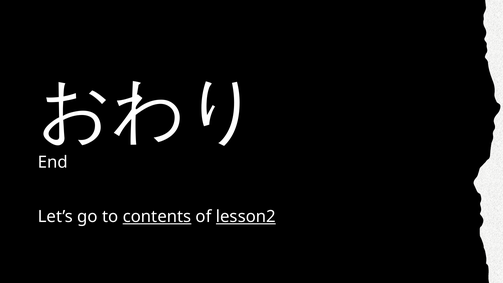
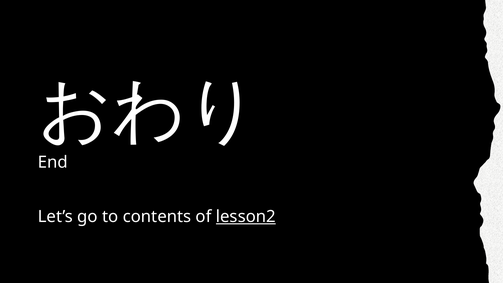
contents underline: present -> none (157, 216)
